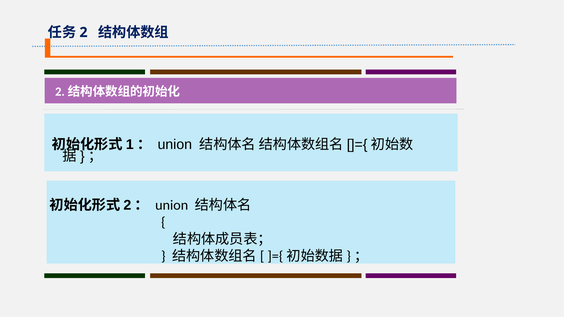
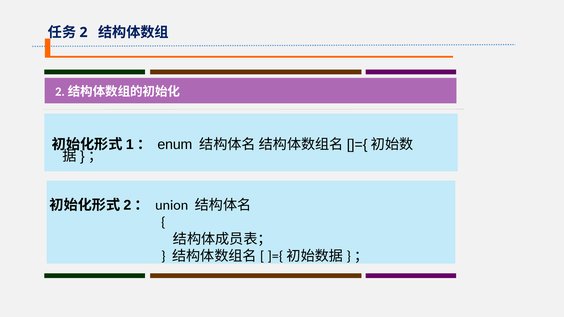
union: union -> enum (175, 145)
